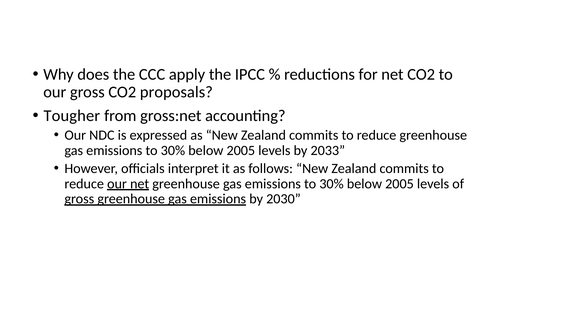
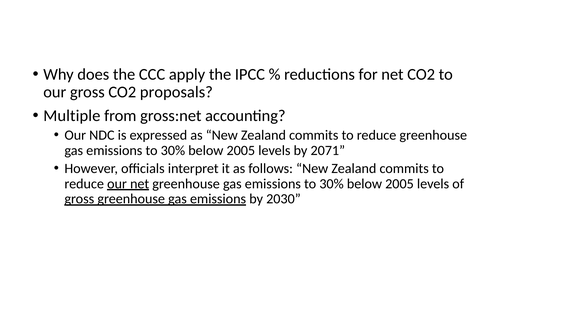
Tougher: Tougher -> Multiple (72, 116)
2033: 2033 -> 2071 (328, 151)
